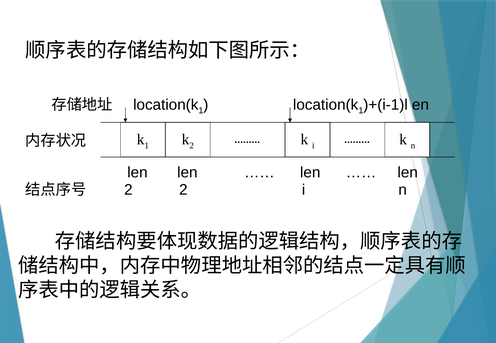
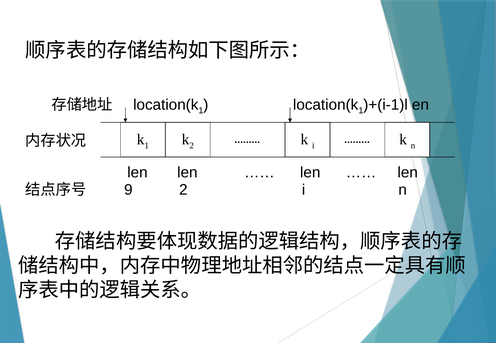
2: 2 -> 9 (128, 190)
